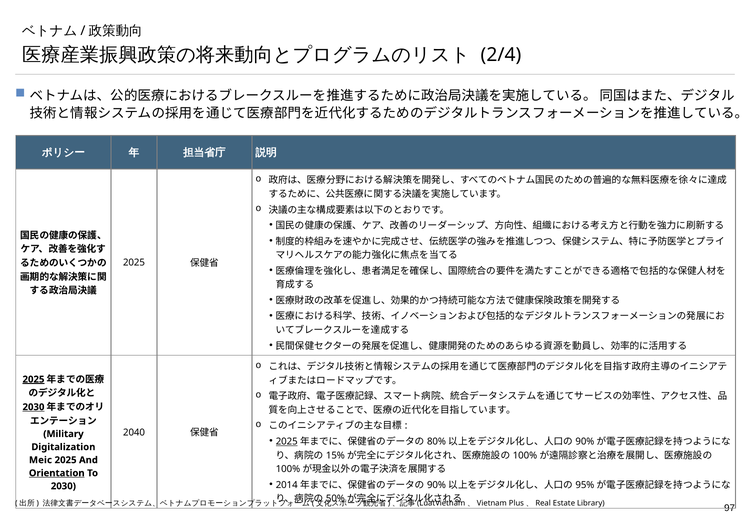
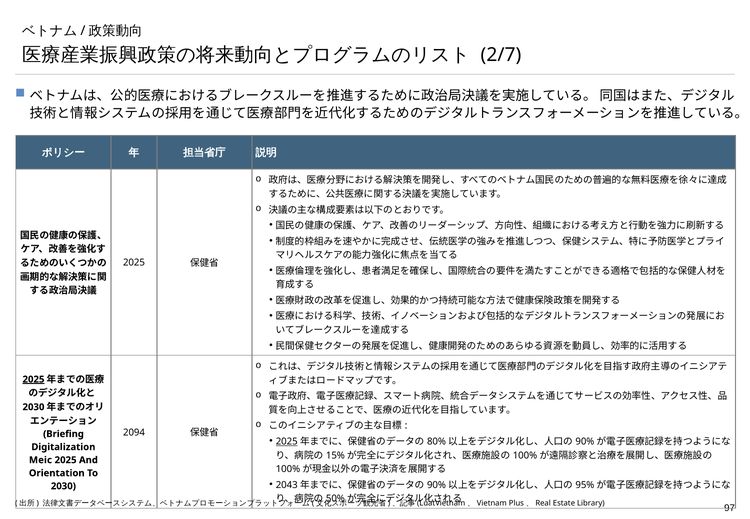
2/4: 2/4 -> 2/7 (501, 55)
2030 underline: present -> none (33, 407)
2040: 2040 -> 2094 (134, 433)
Military: Military -> Briefing (63, 434)
Orientation underline: present -> none (57, 473)
2014: 2014 -> 2043 (287, 485)
